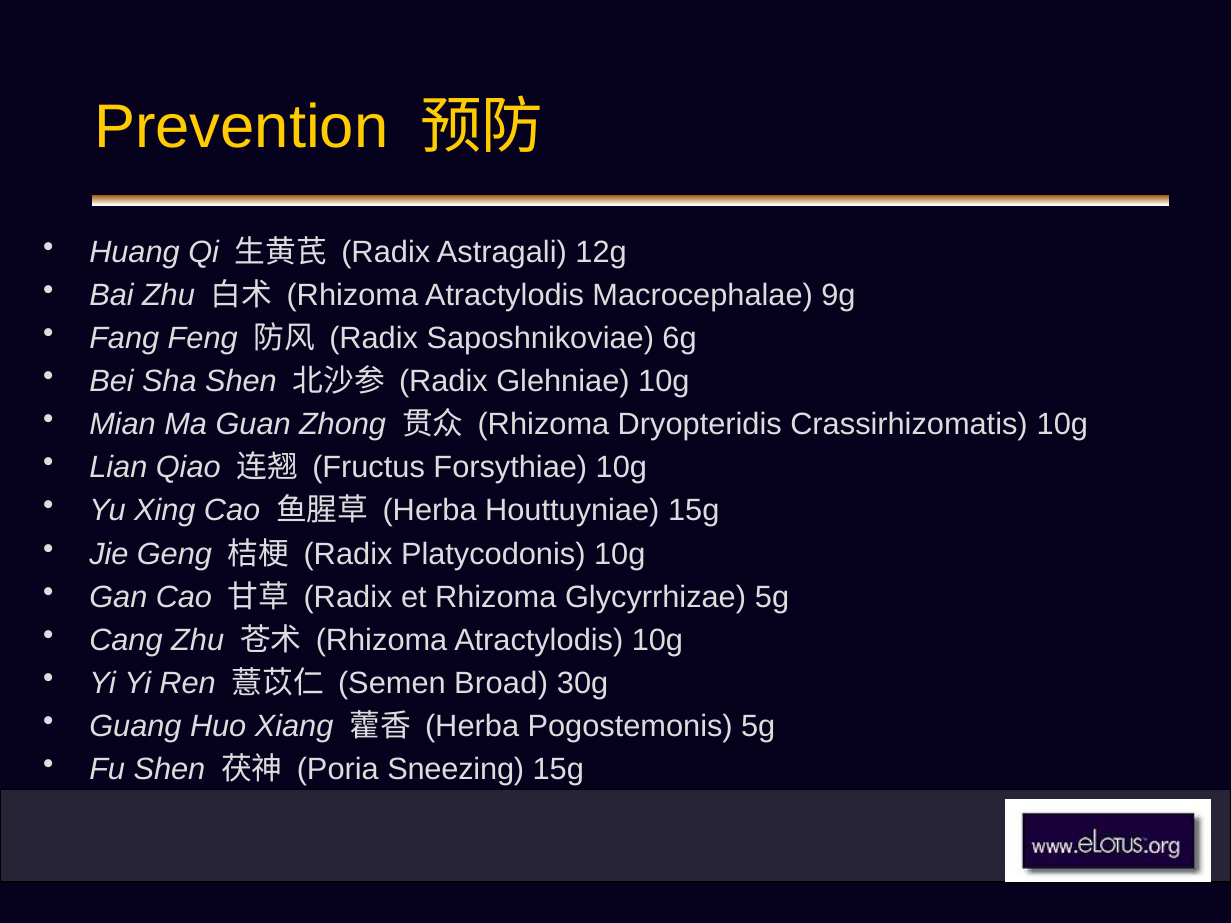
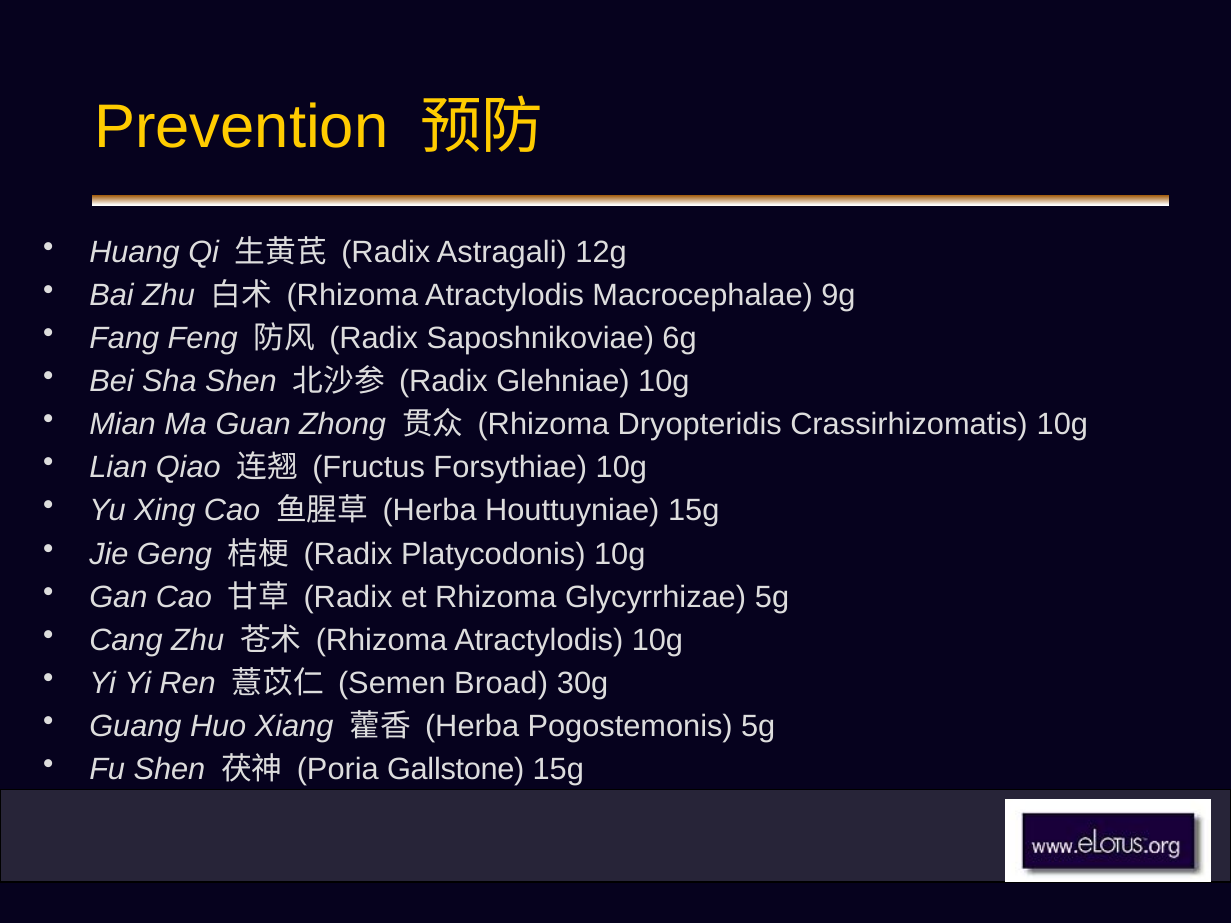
Sneezing: Sneezing -> Gallstone (456, 769)
